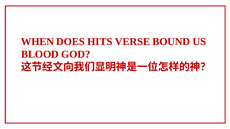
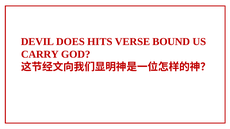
WHEN: WHEN -> DEVIL (37, 42)
BLOOD: BLOOD -> CARRY (40, 54)
